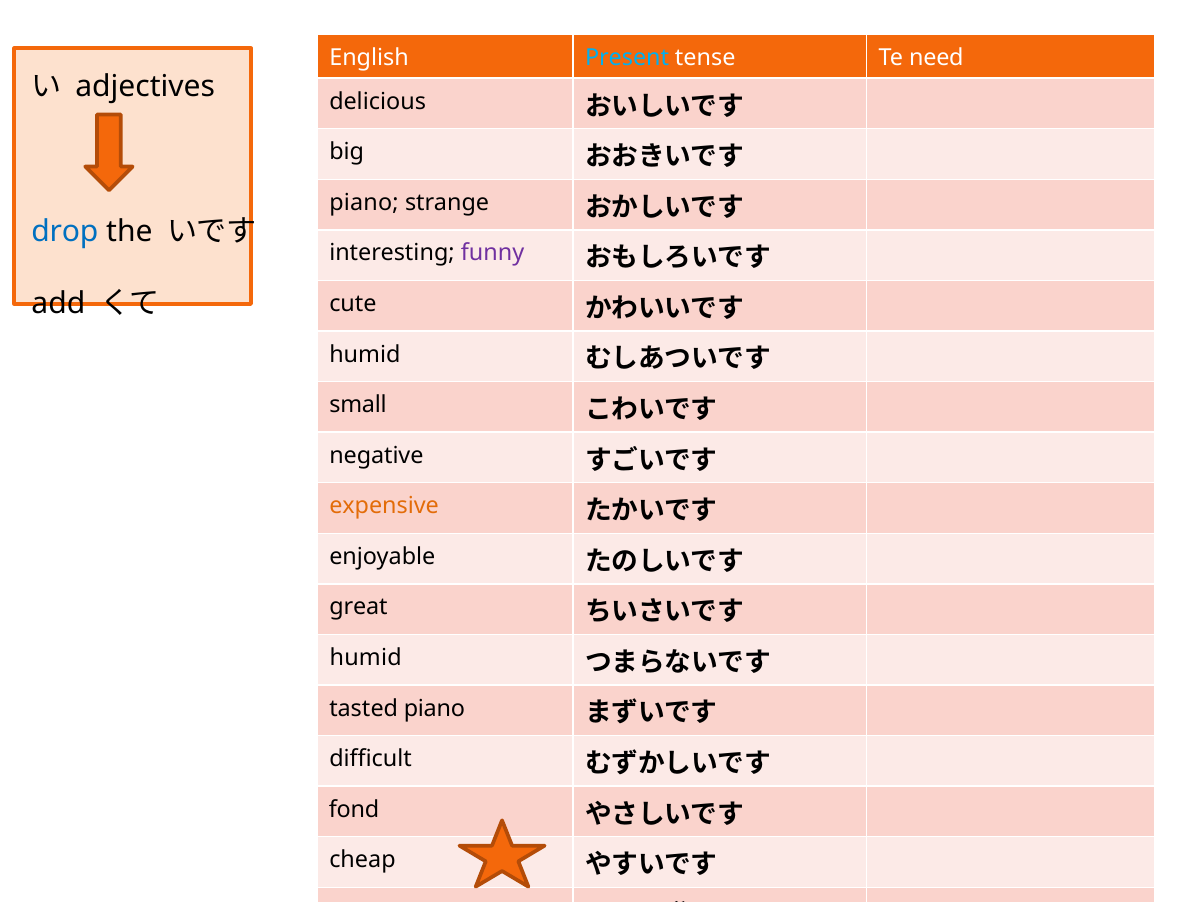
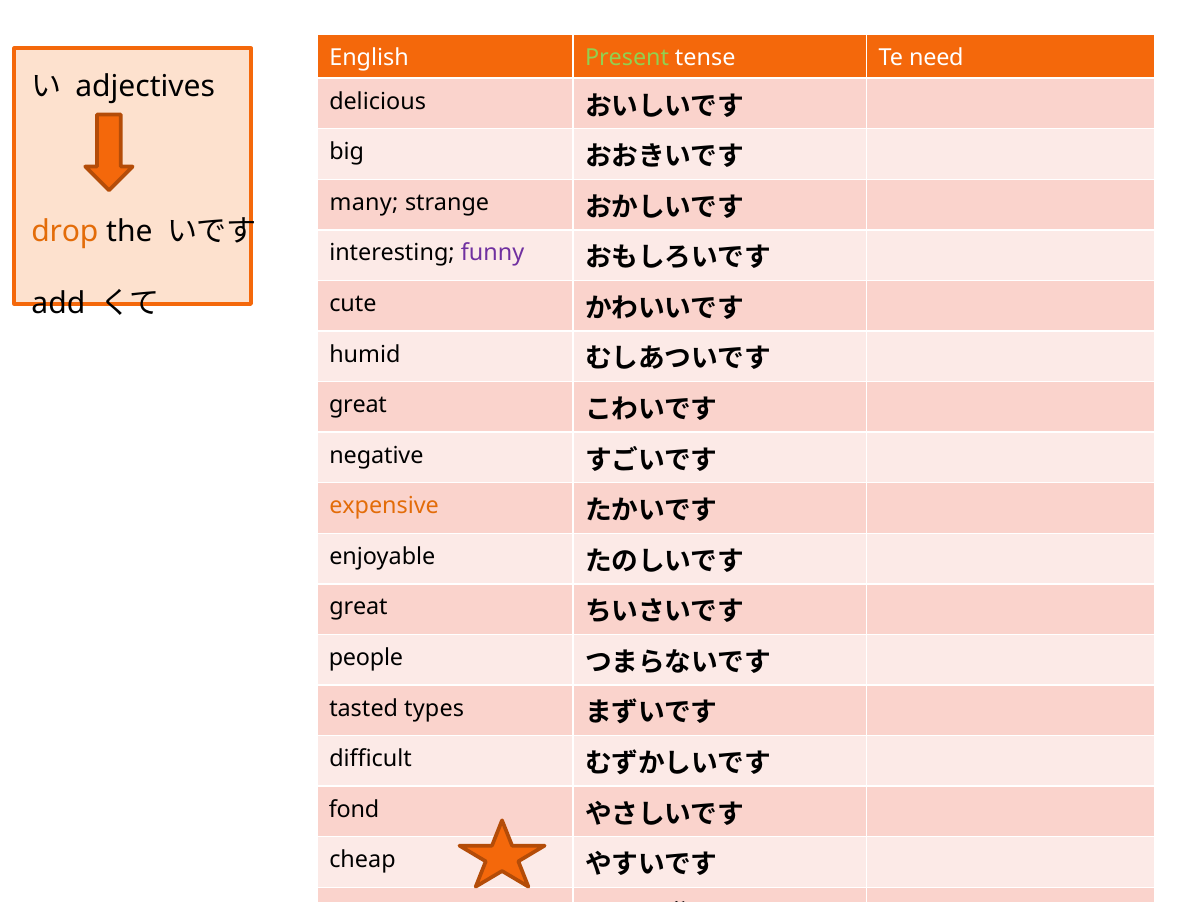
Present colour: light blue -> light green (627, 58)
piano: piano -> many (364, 203)
drop colour: blue -> orange (65, 231)
small: small -> great (358, 405)
humid: humid -> people (366, 658)
tasted piano: piano -> types (434, 709)
